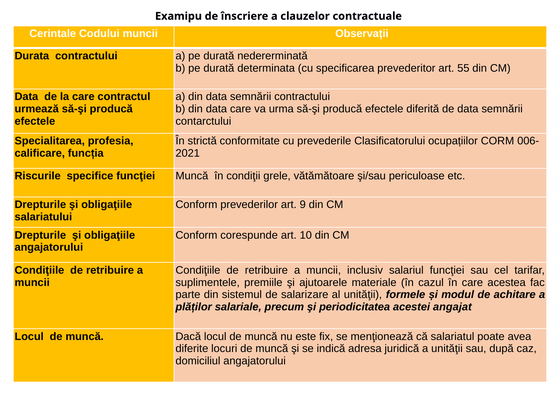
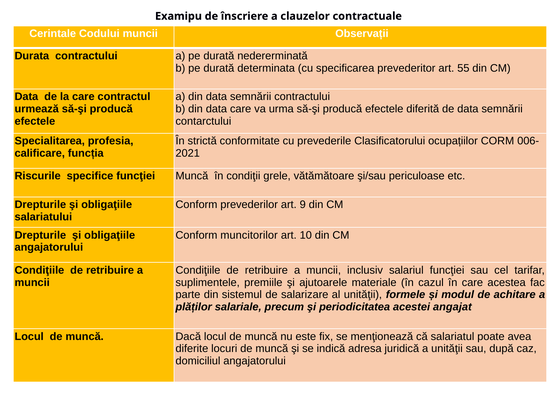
corespunde: corespunde -> muncitorilor (249, 235)
